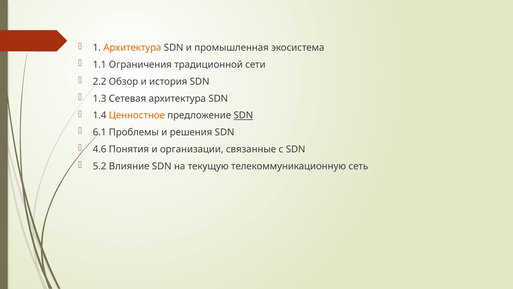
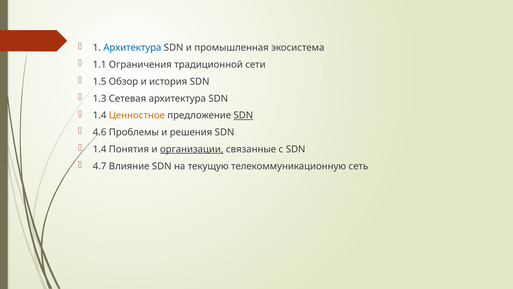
Архитектура colour: orange -> blue (132, 48)
2.2: 2.2 -> 1.5 (100, 81)
6.1: 6.1 -> 4.6 (100, 132)
4.6: 4.6 -> 1.4 (100, 149)
организации underline: none -> present (192, 149)
5.2: 5.2 -> 4.7 (100, 166)
